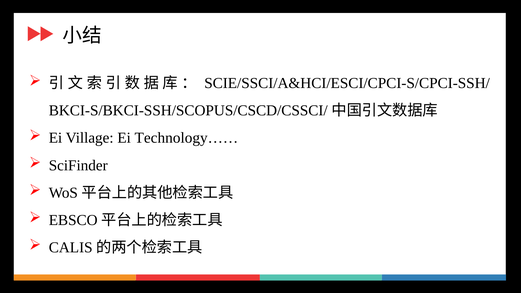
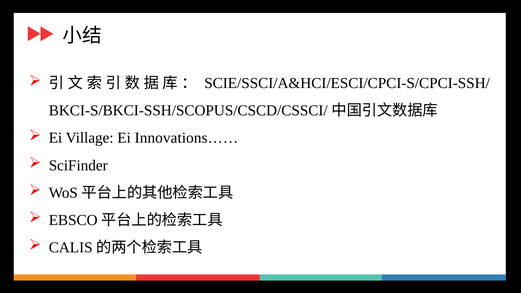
Technology……: Technology…… -> Innovations…… (186, 138)
